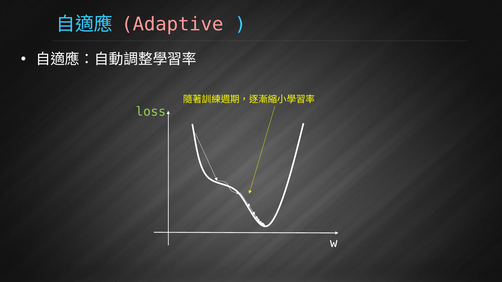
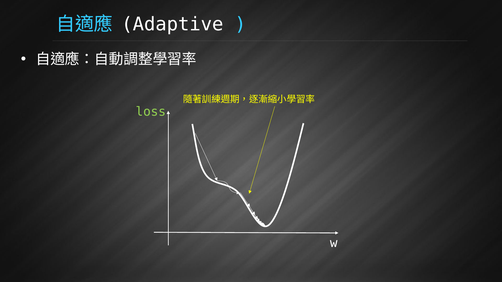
Adaptive colour: pink -> white (172, 24)
